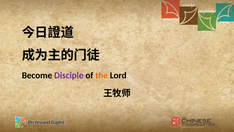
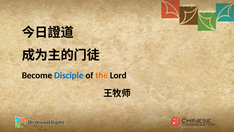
Disciple colour: purple -> blue (69, 75)
